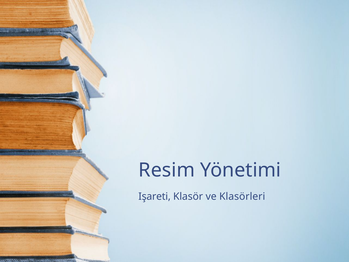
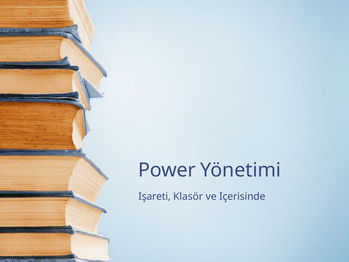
Resim: Resim -> Power (167, 170)
Klasörleri: Klasörleri -> Içerisinde (242, 196)
